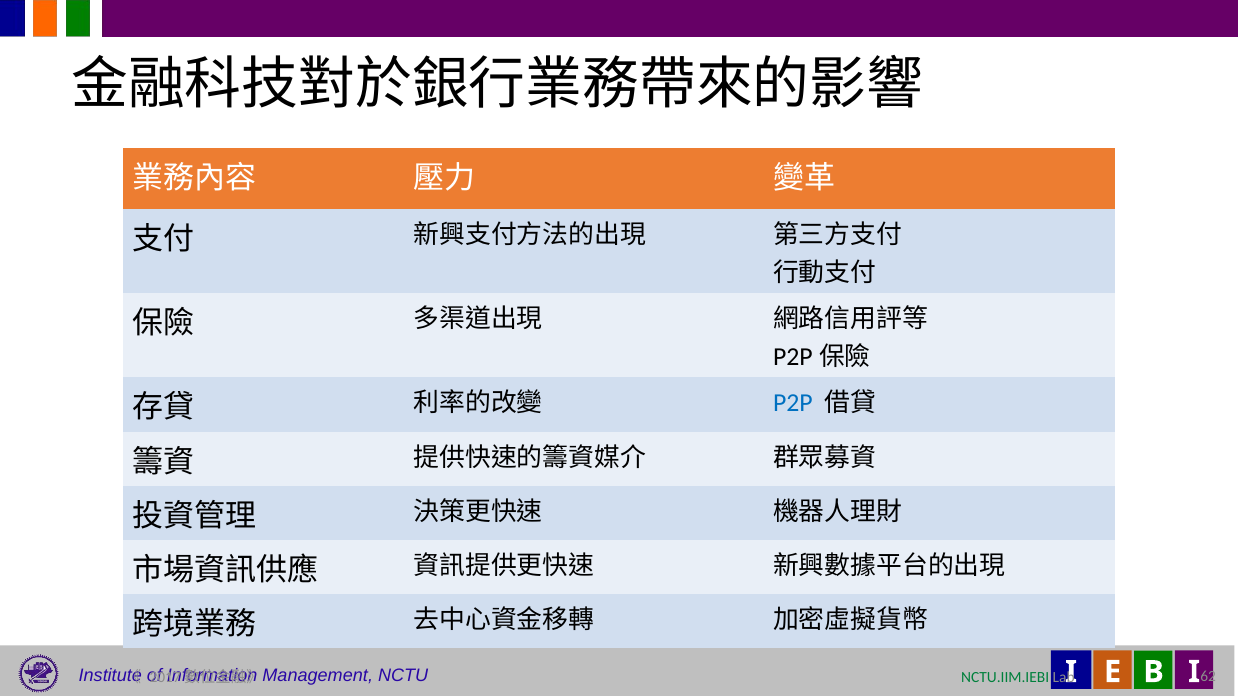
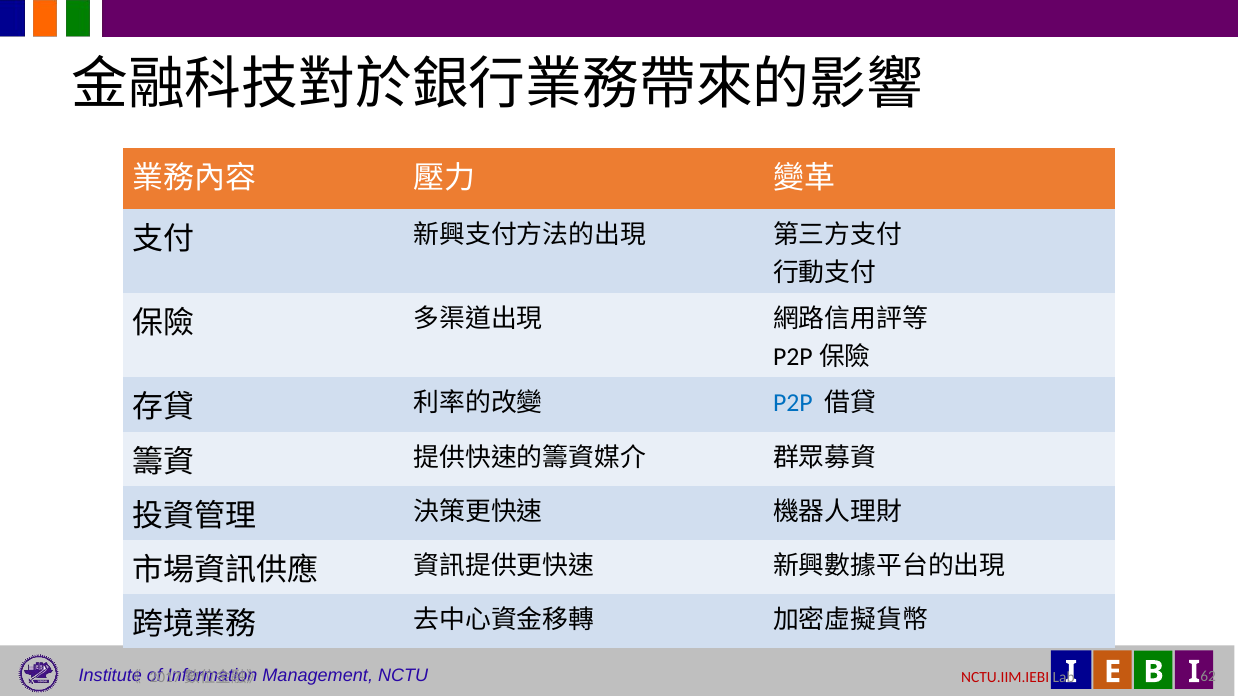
NCTU.IIM.IEBI colour: green -> red (1005, 678)
